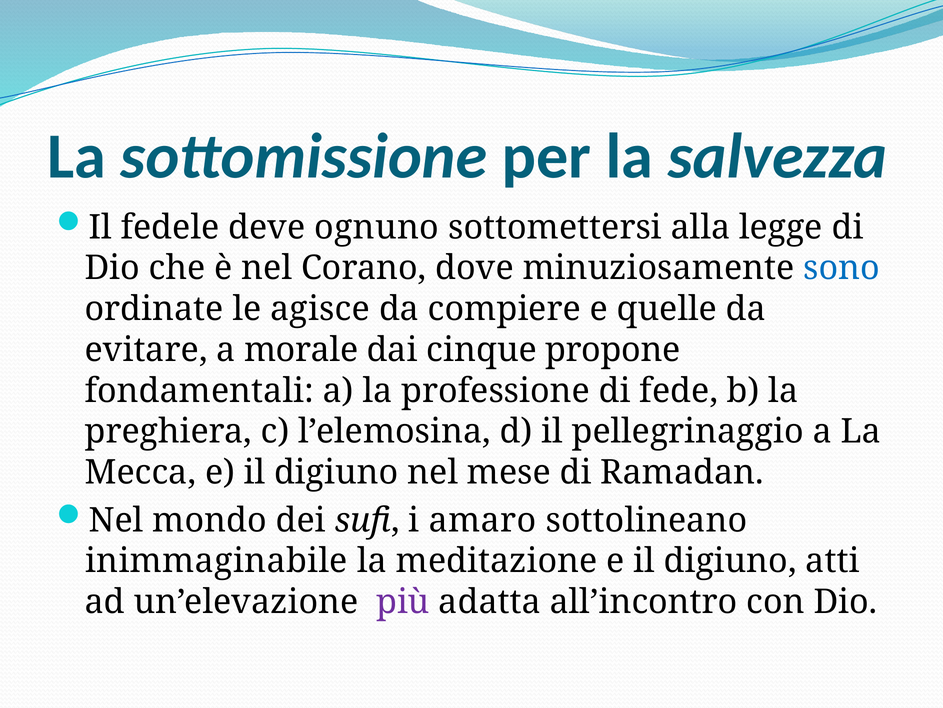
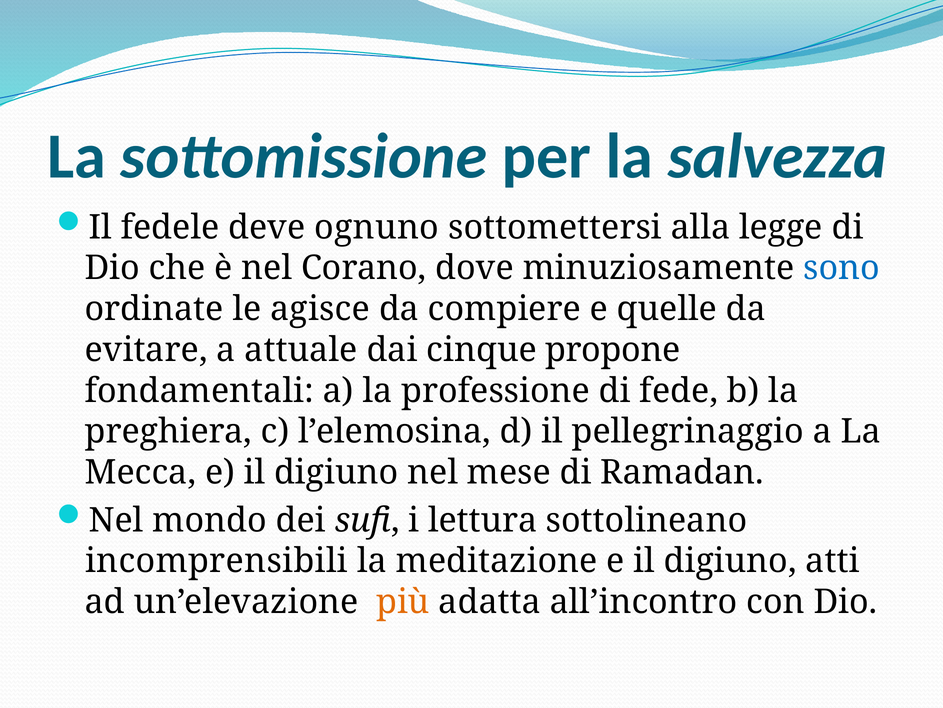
morale: morale -> attuale (301, 350)
amaro: amaro -> lettura (483, 520)
inimmaginabile: inimmaginabile -> incomprensibili (216, 561)
più colour: purple -> orange (403, 601)
